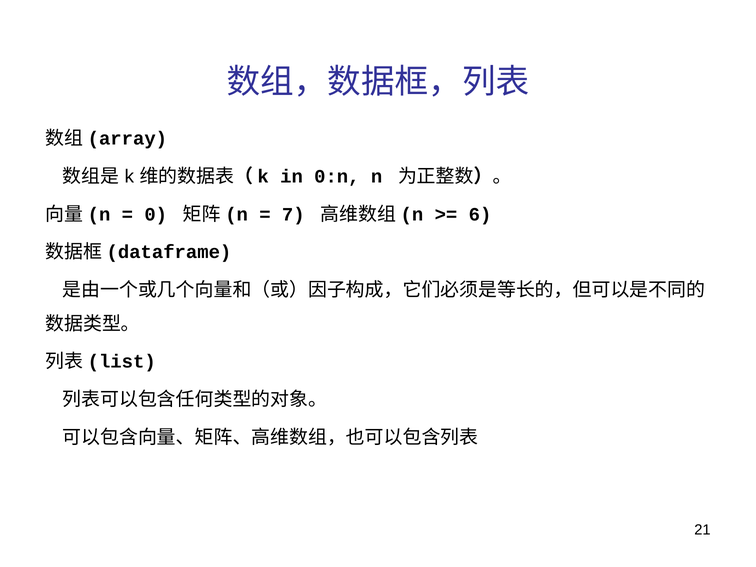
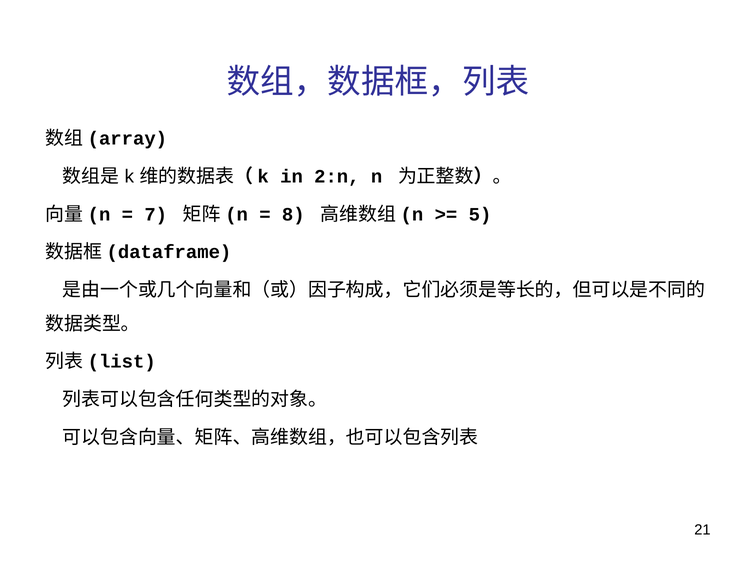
0:n: 0:n -> 2:n (337, 176)
0: 0 -> 7 (156, 214)
7: 7 -> 8 (293, 214)
6: 6 -> 5 (480, 214)
